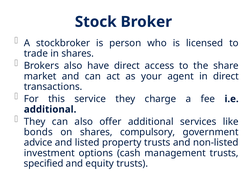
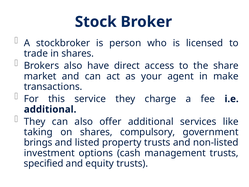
in direct: direct -> make (226, 76)
bonds: bonds -> taking (38, 132)
advice: advice -> brings (38, 142)
